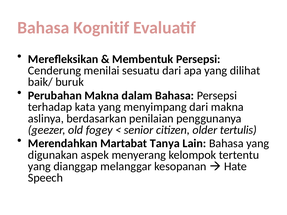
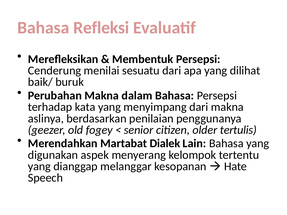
Kognitif: Kognitif -> Refleksi (101, 28)
Tanya: Tanya -> Dialek (165, 144)
